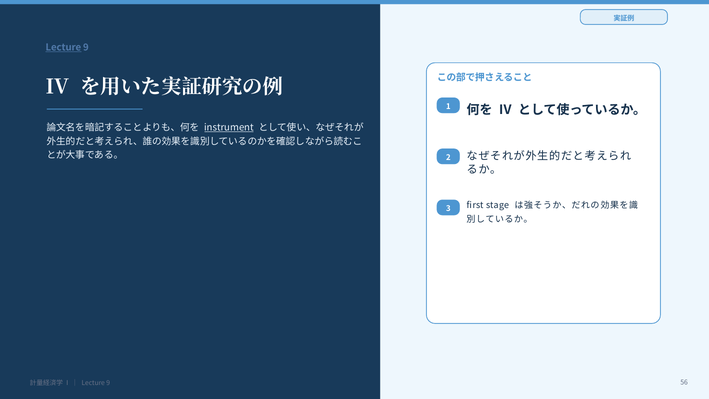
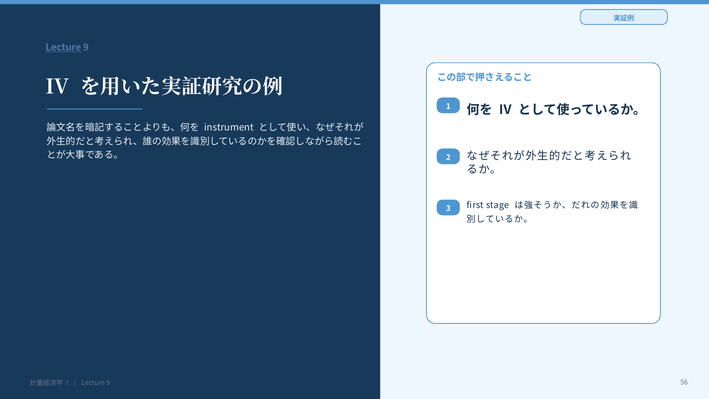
instrument underline: present -> none (229, 128)
